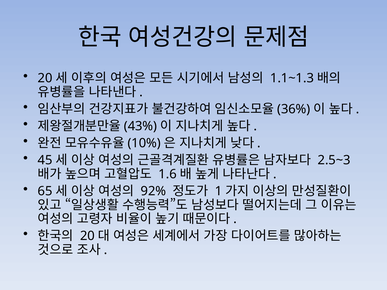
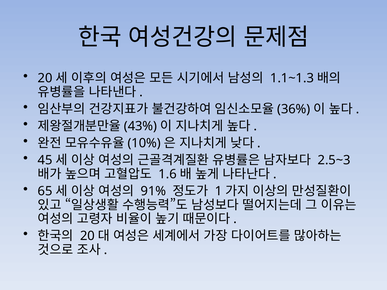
92%: 92% -> 91% (153, 191)
